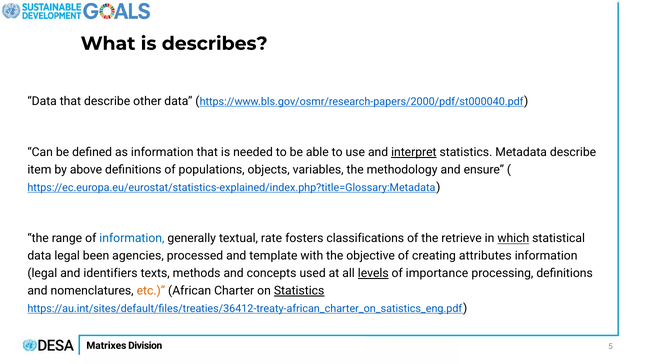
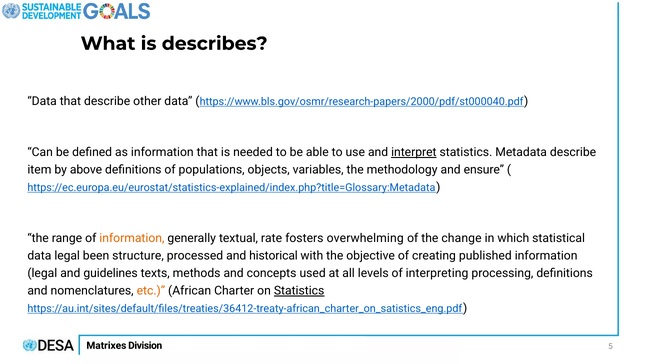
information colour: blue -> orange (132, 239)
classifications: classifications -> overwhelming (365, 239)
retrieve: retrieve -> change (461, 239)
which underline: present -> none (513, 239)
agencies: agencies -> structure (138, 256)
template: template -> historical (273, 256)
attributes: attributes -> published (485, 256)
identifiers: identifiers -> guidelines (111, 274)
levels underline: present -> none (373, 274)
importance: importance -> interpreting (437, 274)
